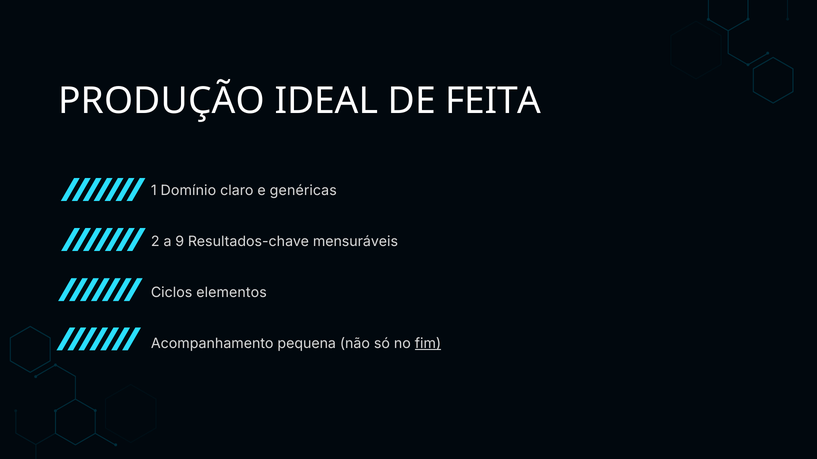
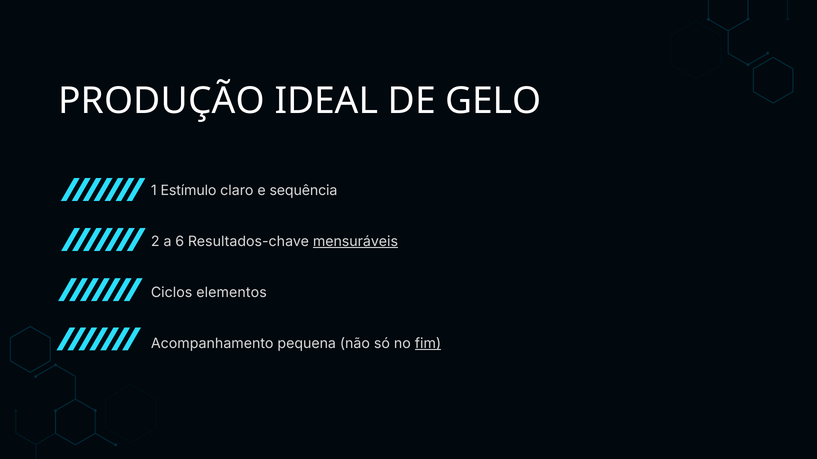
FEITA: FEITA -> GELO (493, 101)
Domínio: Domínio -> Estímulo (189, 191)
genéricas: genéricas -> sequência (303, 191)
9: 9 -> 6 (180, 242)
mensuráveis underline: none -> present (355, 242)
